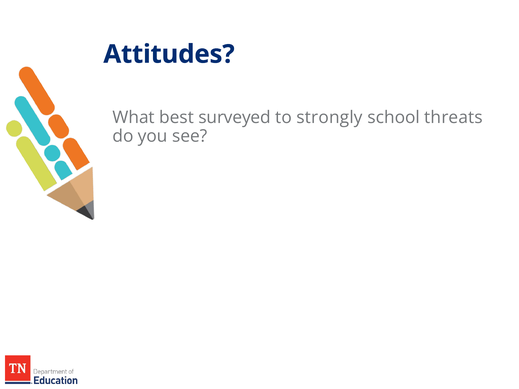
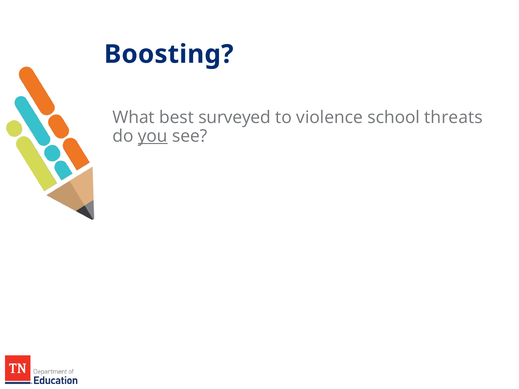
Attitudes: Attitudes -> Boosting (169, 54)
strongly: strongly -> violence (330, 117)
you underline: none -> present (153, 136)
